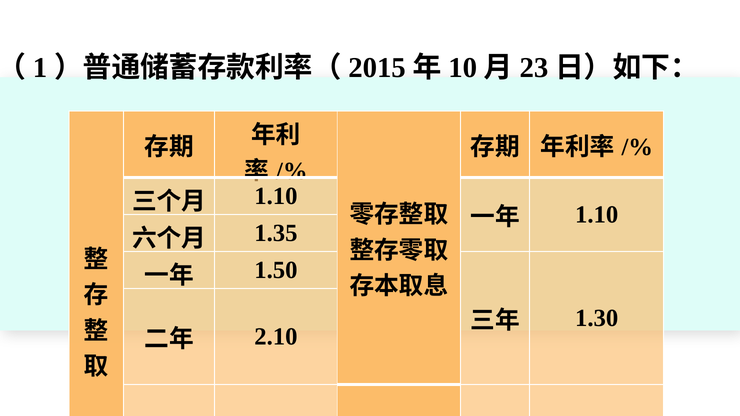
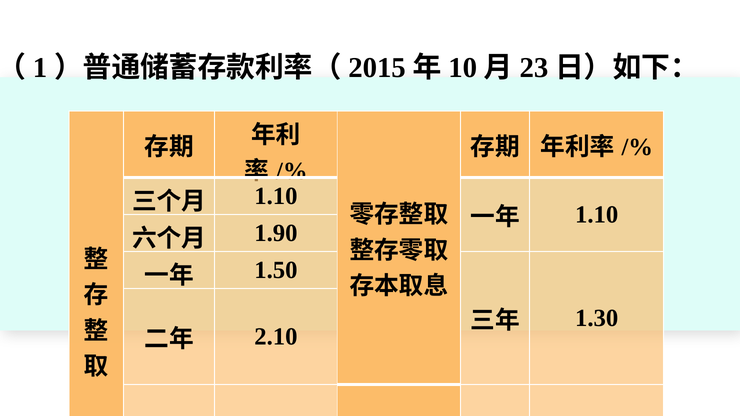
1.35: 1.35 -> 1.90 (276, 233)
